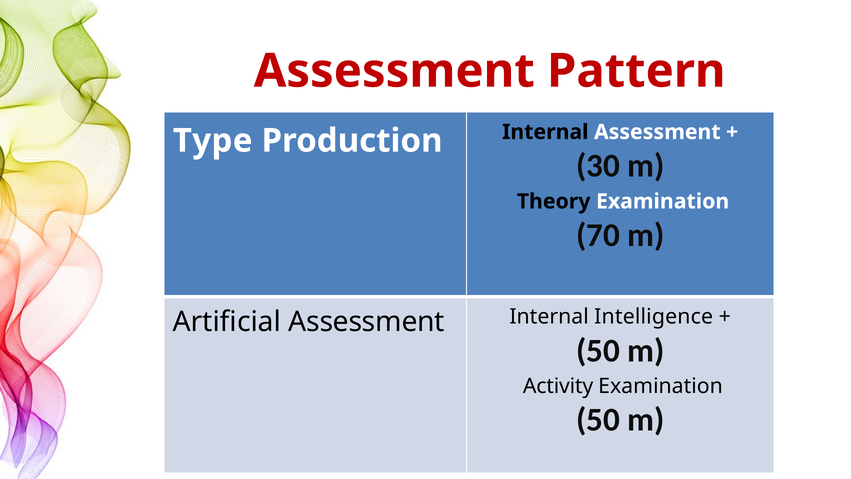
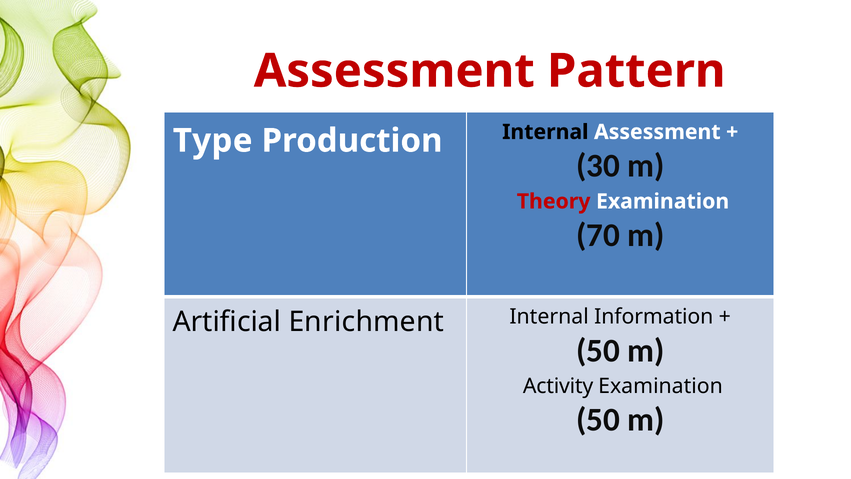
Theory colour: black -> red (554, 201)
Artificial Assessment: Assessment -> Enrichment (366, 322)
Intelligence: Intelligence -> Information (654, 317)
